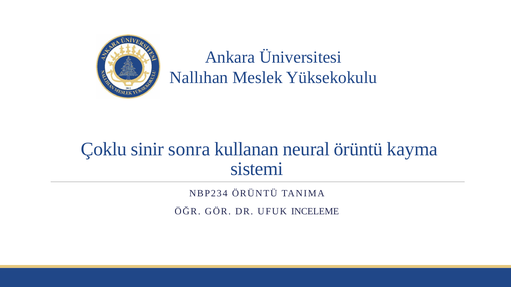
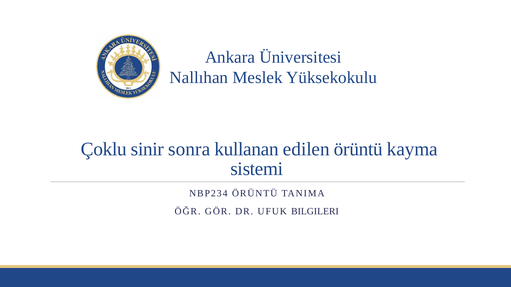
neural: neural -> edilen (306, 150)
INCELEME: INCELEME -> BILGILERI (315, 212)
